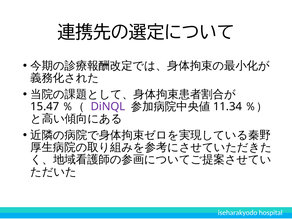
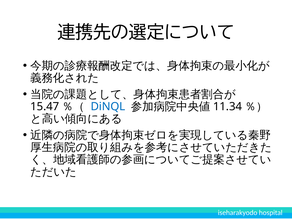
DiNQL colour: purple -> blue (108, 107)
